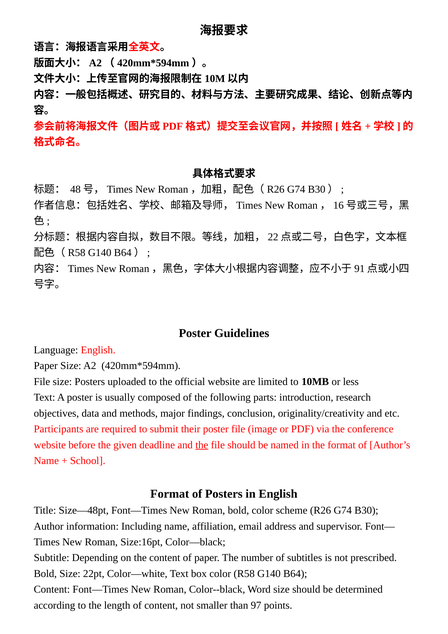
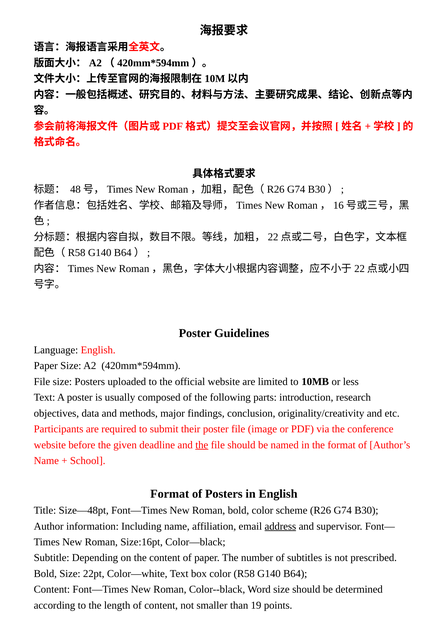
91: 91 -> 22 (360, 268)
address underline: none -> present (280, 526)
97: 97 -> 19 (256, 605)
